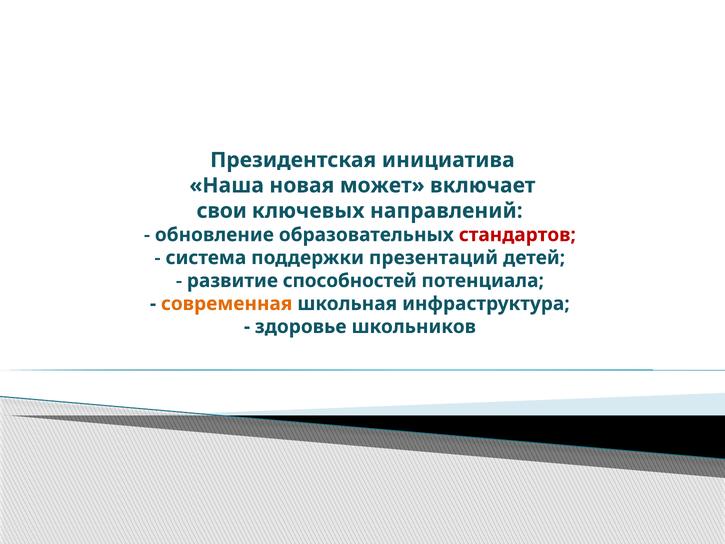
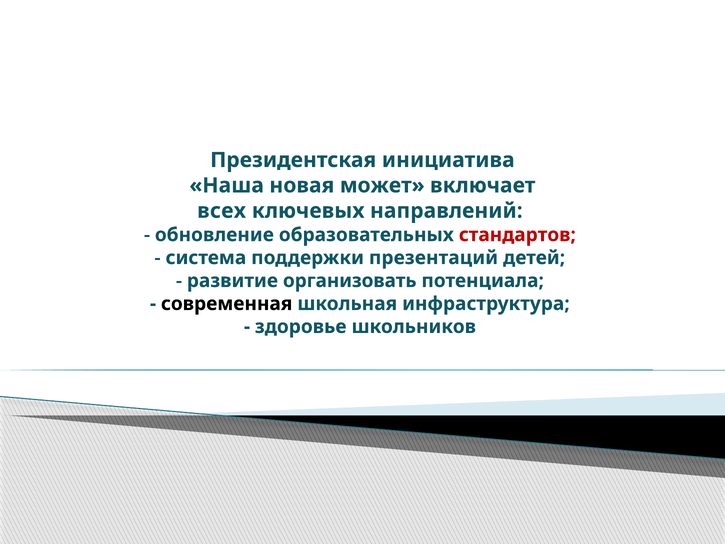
свои: свои -> всех (222, 211)
способностей: способностей -> организовать (350, 281)
современная colour: orange -> black (227, 304)
